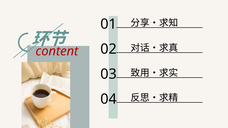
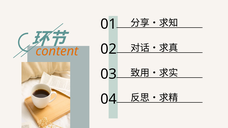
content colour: red -> orange (57, 51)
